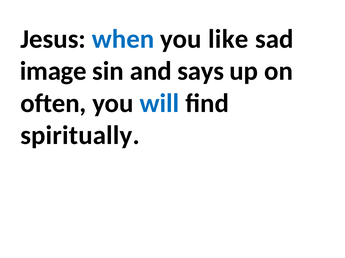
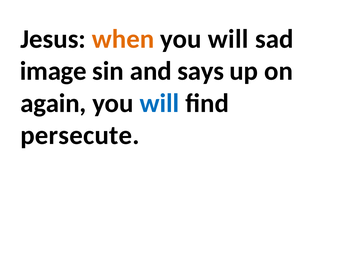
when colour: blue -> orange (123, 39)
like: like -> will (228, 39)
often: often -> again (53, 104)
spiritually: spiritually -> persecute (80, 136)
